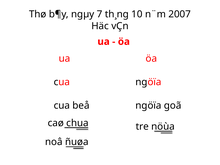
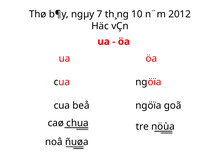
2007: 2007 -> 2012 (180, 14)
